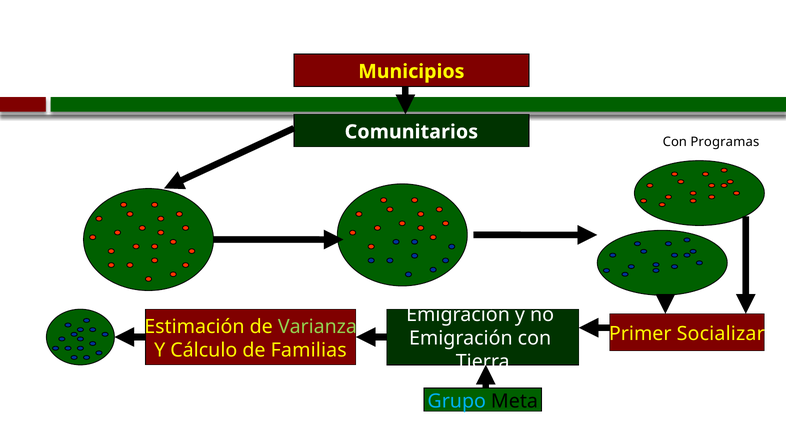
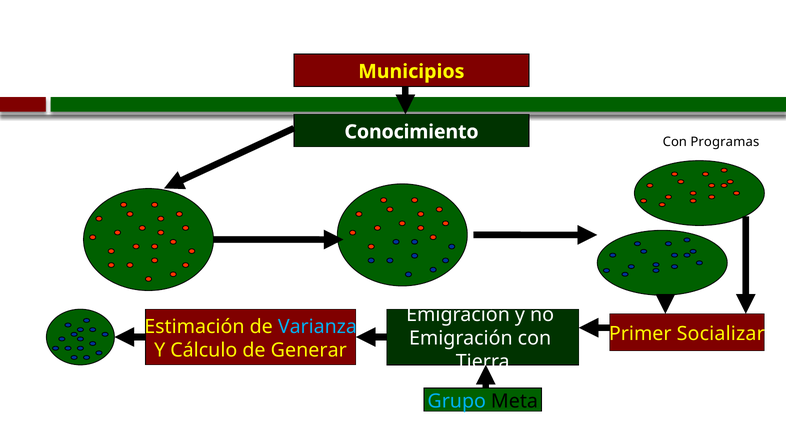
Comunitarios: Comunitarios -> Conocimiento (412, 132)
Varianza colour: light green -> light blue (317, 327)
Familias: Familias -> Generar (309, 350)
